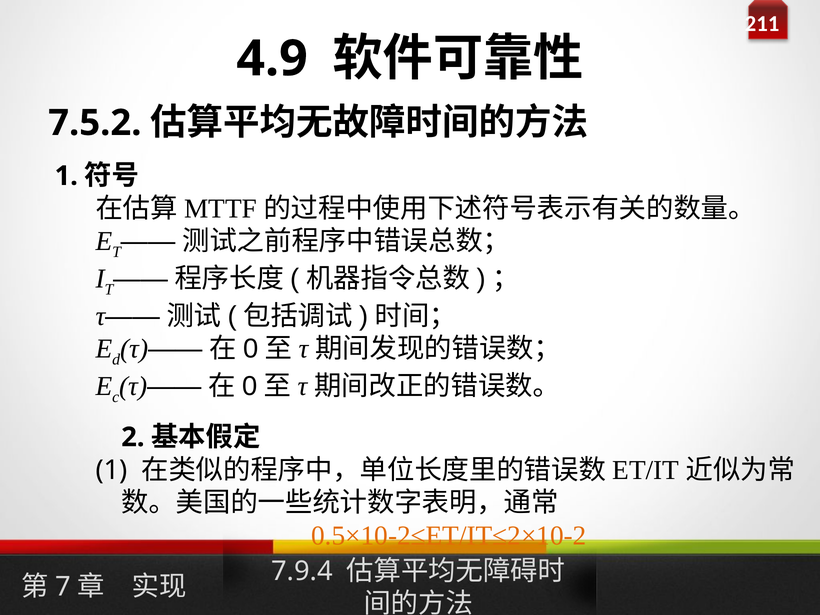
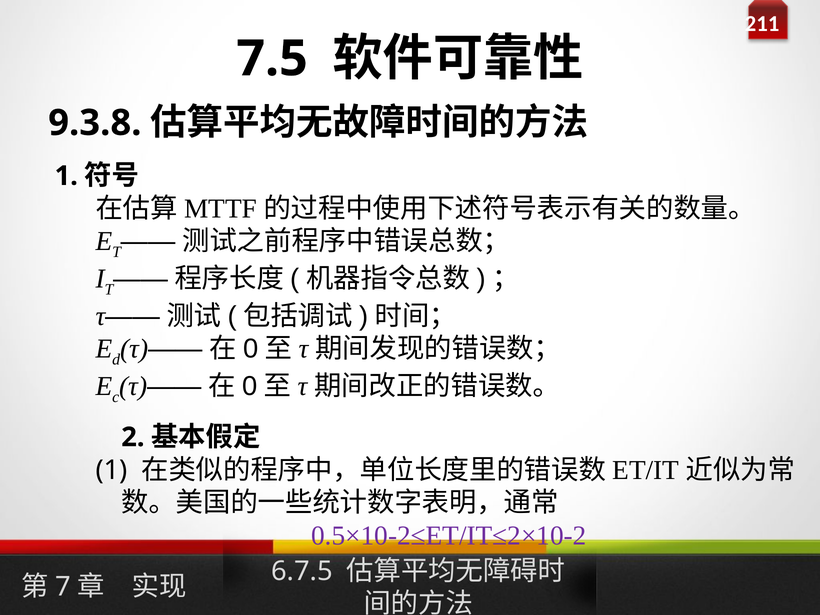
4.9: 4.9 -> 7.5 (272, 59)
7.5.2: 7.5.2 -> 9.3.8 (95, 123)
0.5×10-2≤ET/IT≤2×10-2 colour: orange -> purple (449, 536)
7.9.4: 7.9.4 -> 6.7.5 (302, 571)
